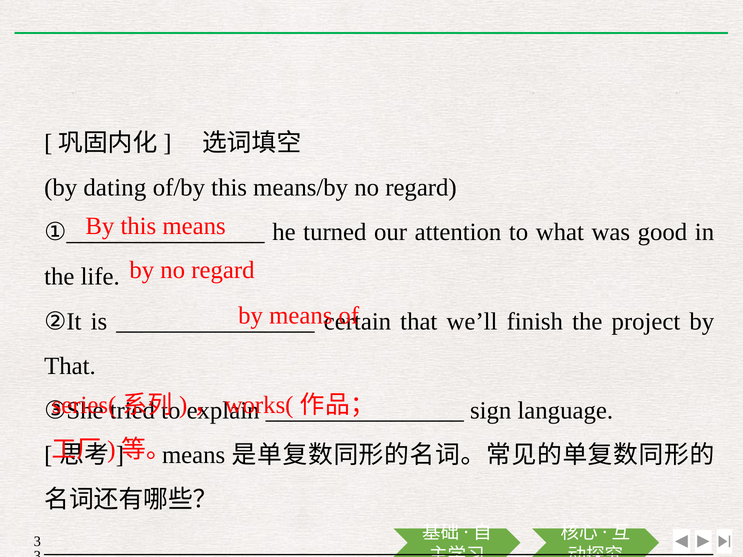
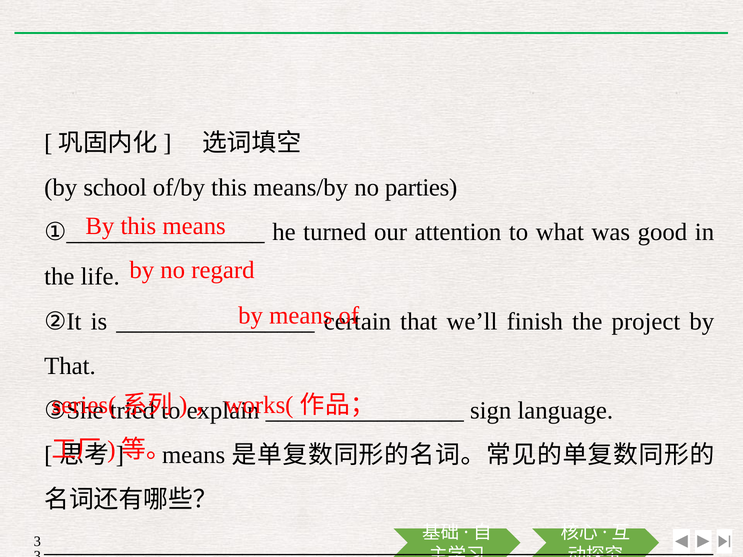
dating: dating -> school (115, 188)
means/by no regard: regard -> parties (421, 188)
